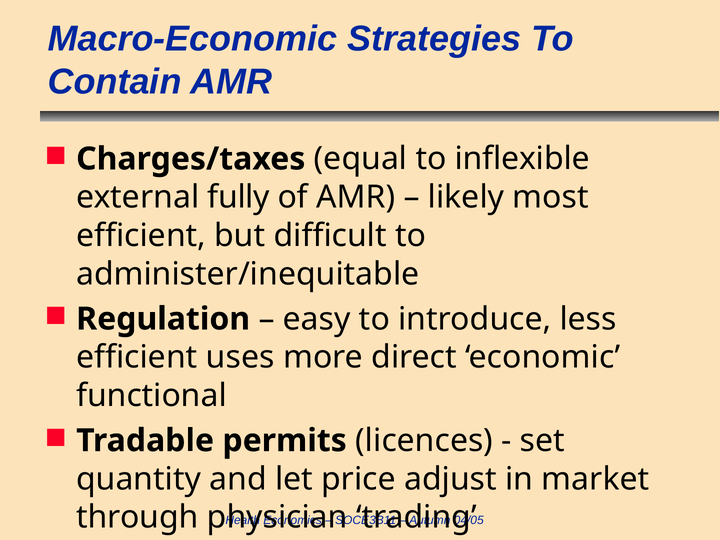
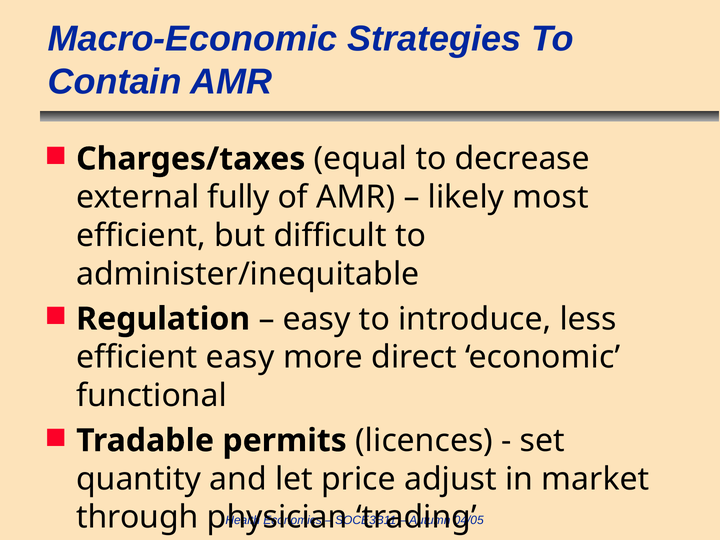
inflexible: inflexible -> decrease (522, 159)
efficient uses: uses -> easy (240, 357)
